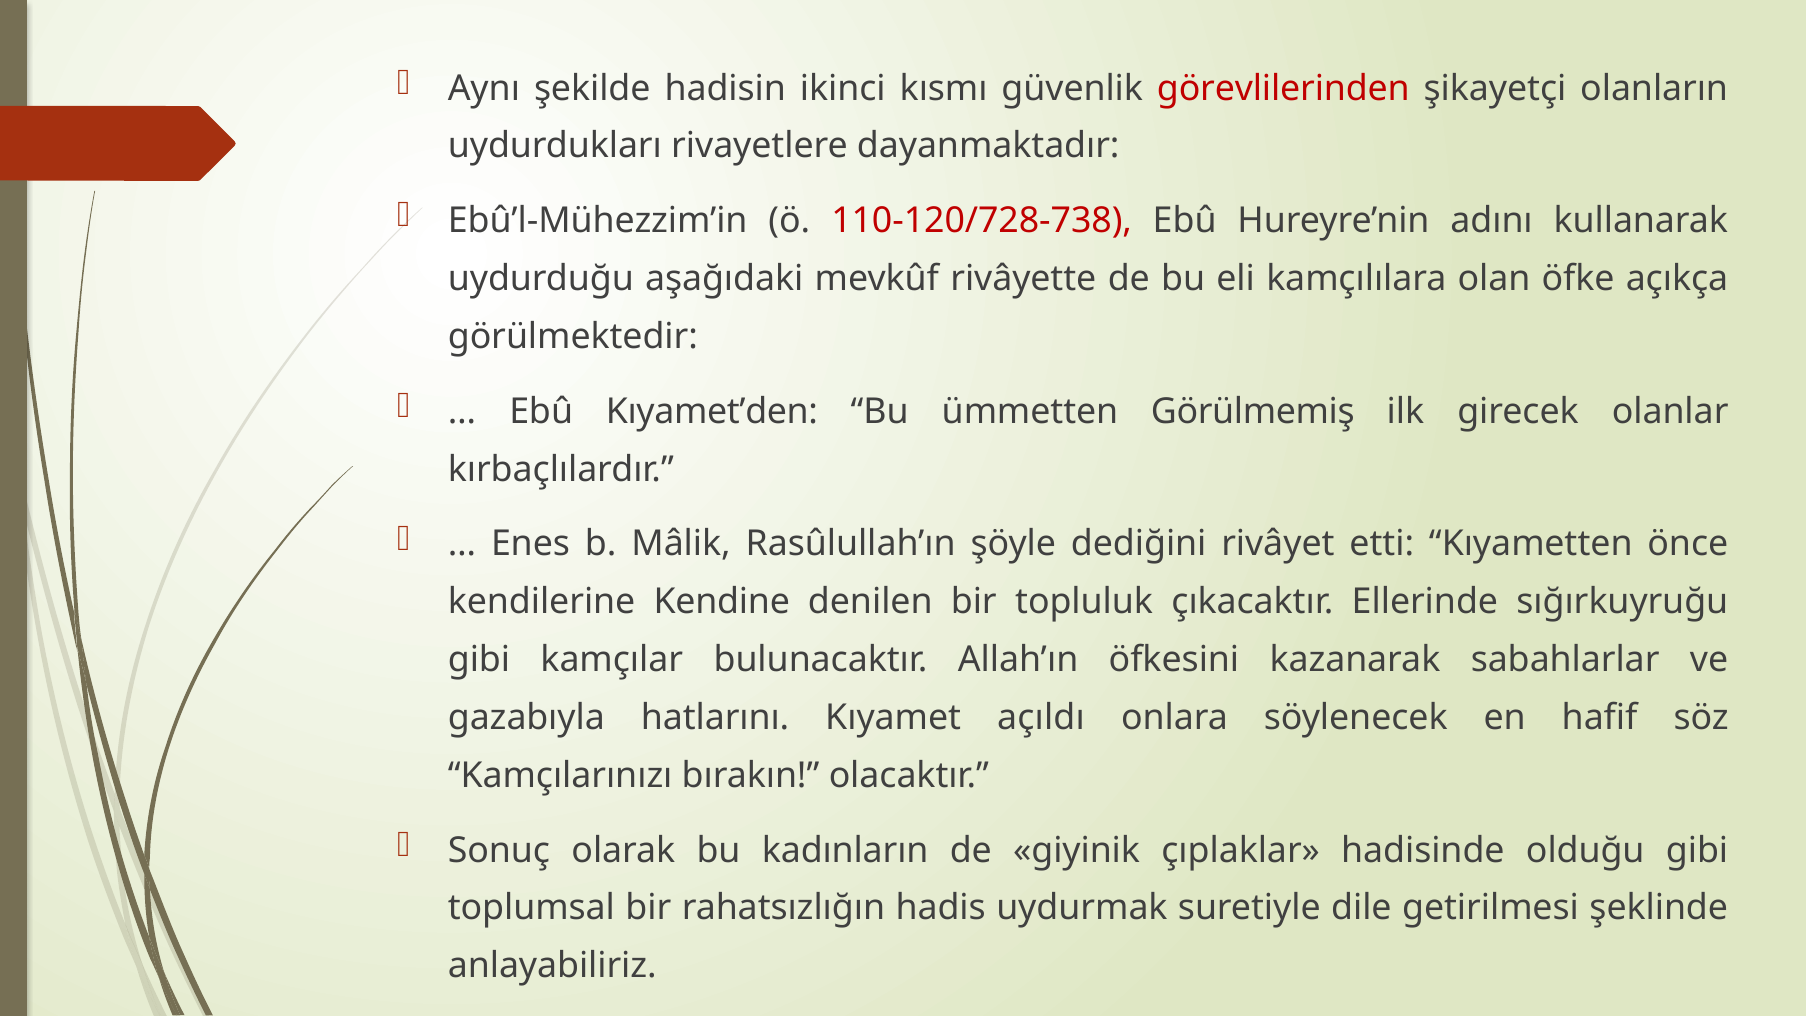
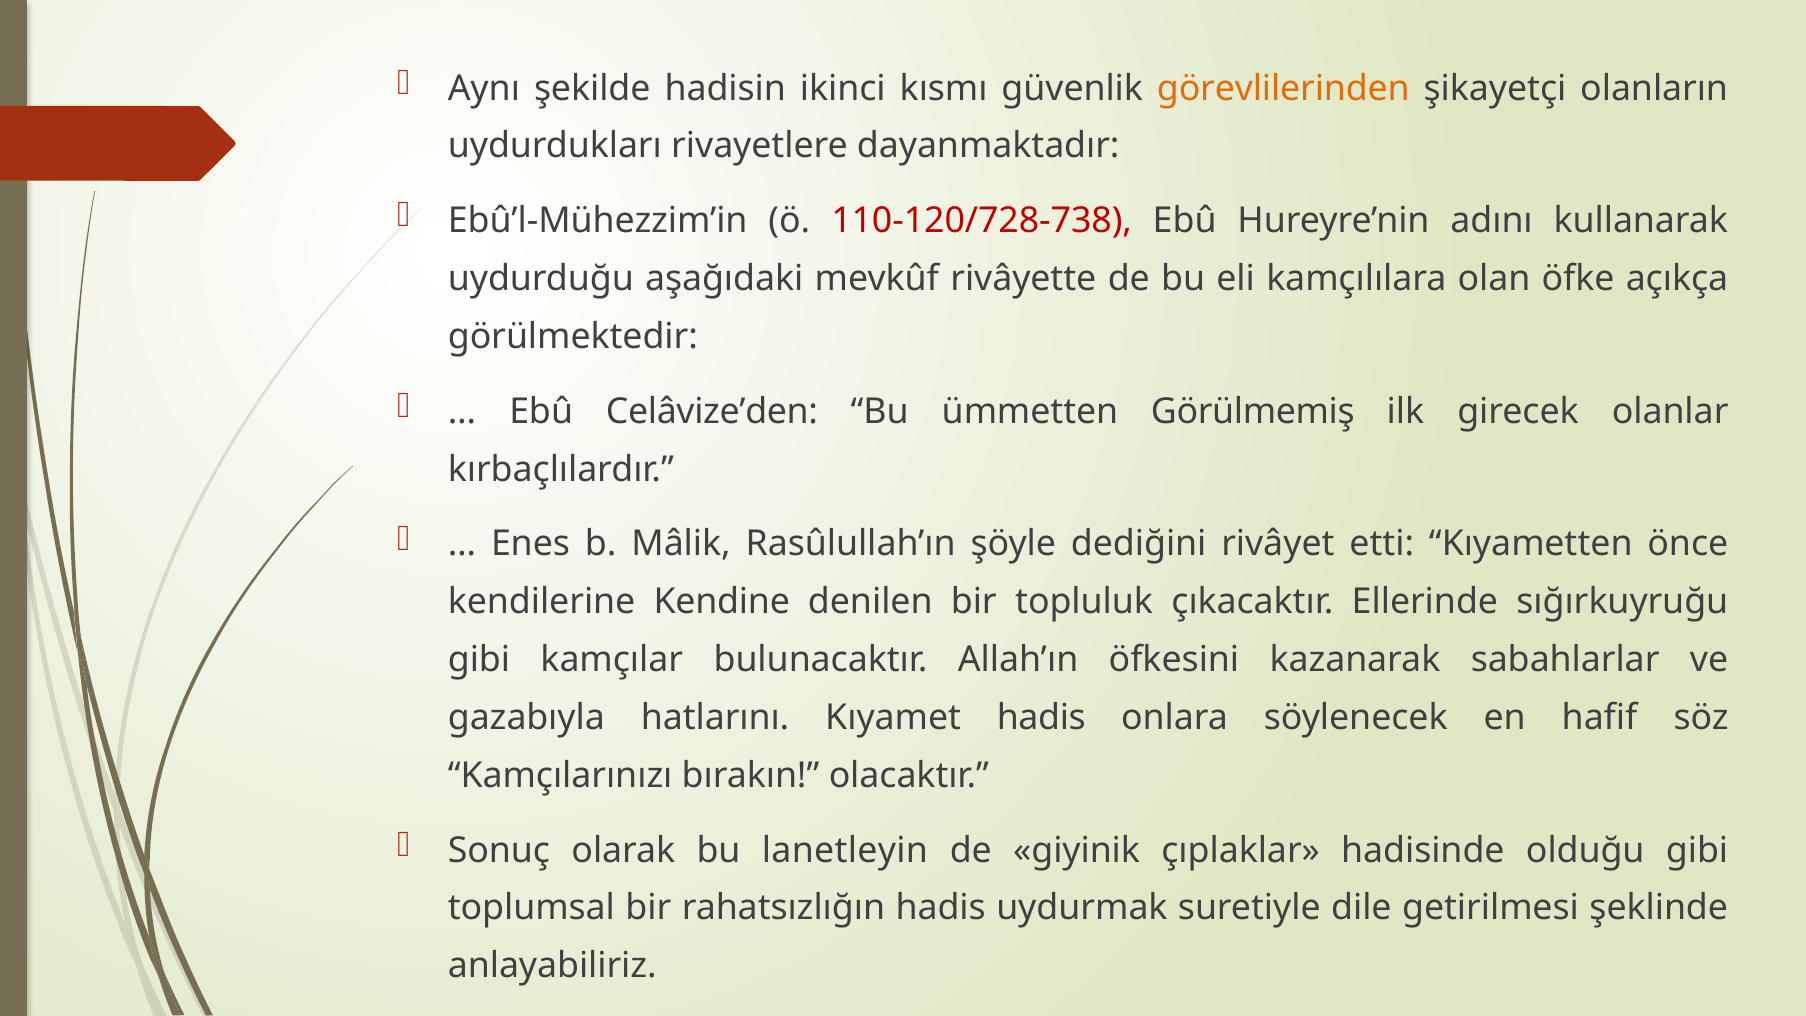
görevlilerinden colour: red -> orange (1283, 88)
Kıyamet’den: Kıyamet’den -> Celâvize’den (712, 411)
Kıyamet açıldı: açıldı -> hadis (1041, 717)
kadınların: kadınların -> lanetleyin (845, 850)
